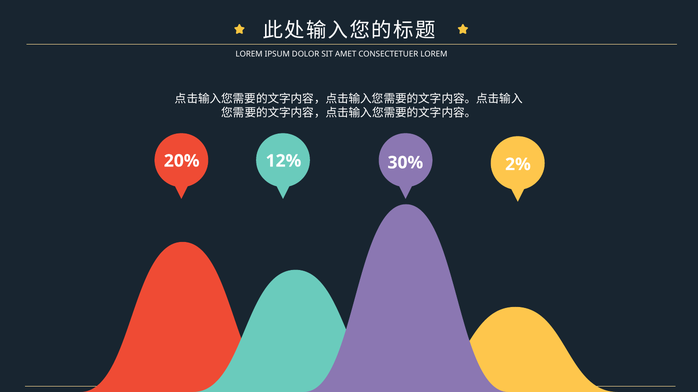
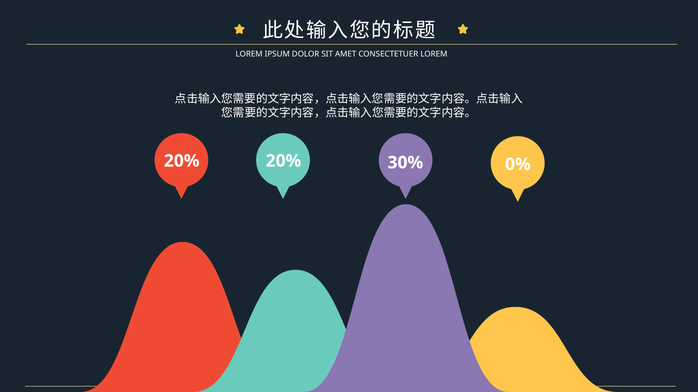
20% 12%: 12% -> 20% (283, 161)
2%: 2% -> 0% (518, 165)
